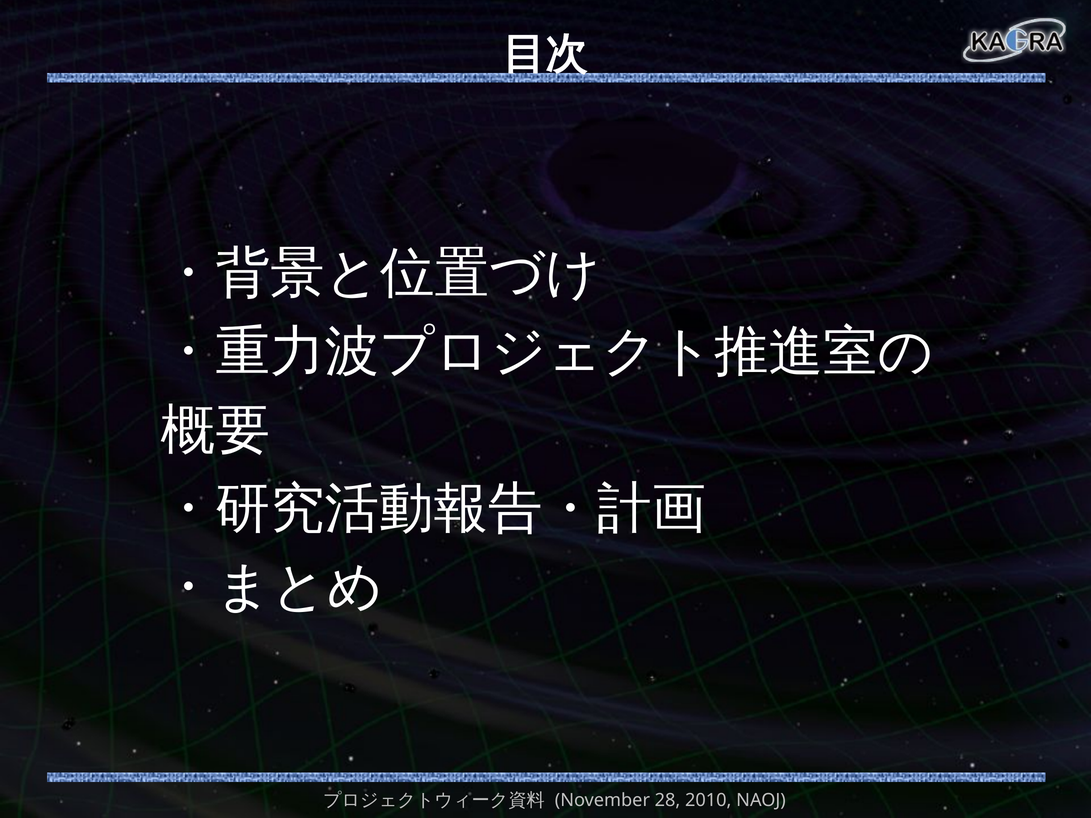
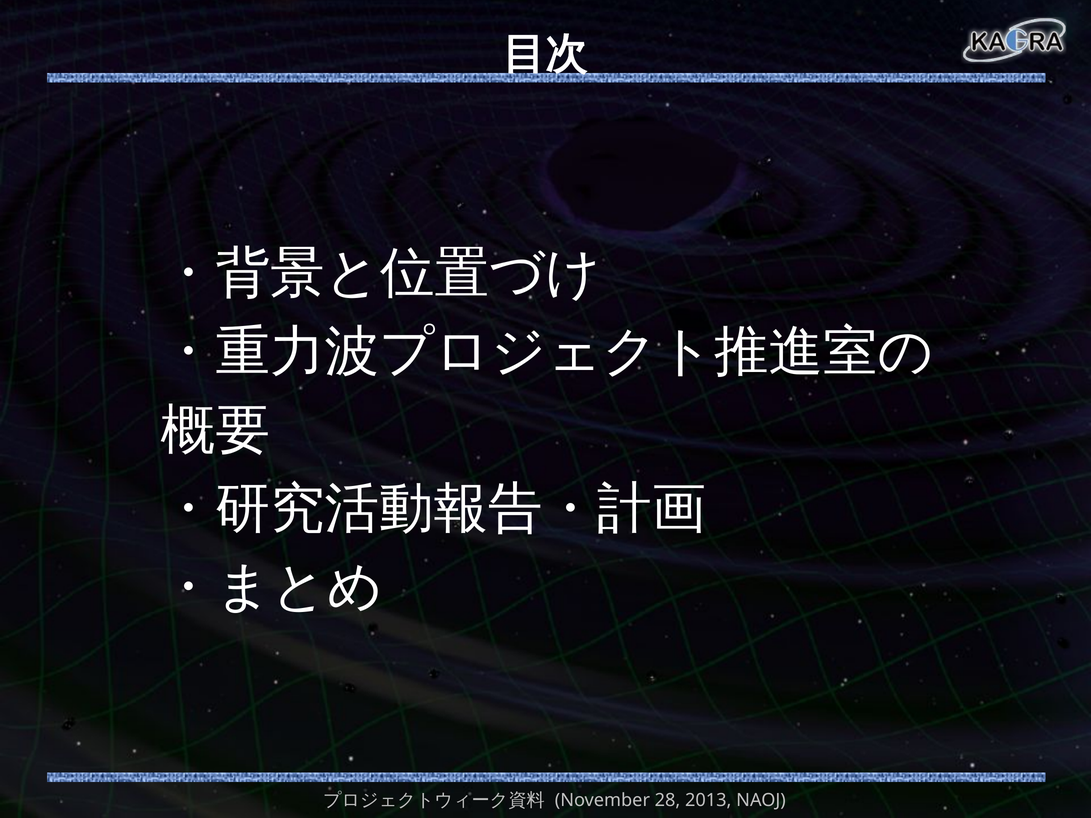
2010: 2010 -> 2013 (708, 800)
